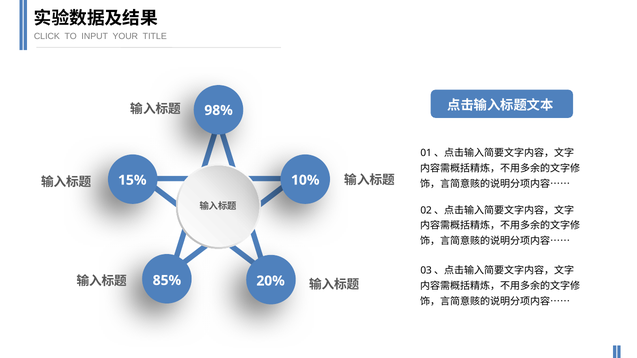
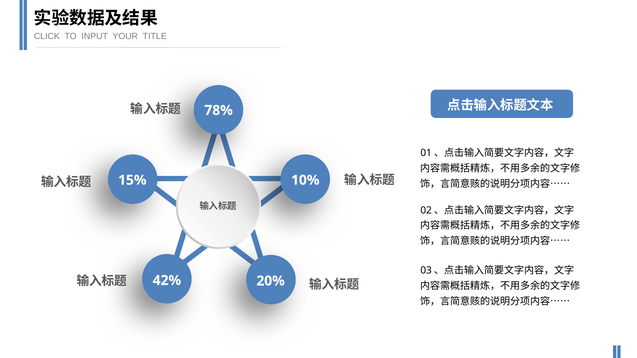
98%: 98% -> 78% (219, 110)
85%: 85% -> 42% (167, 281)
